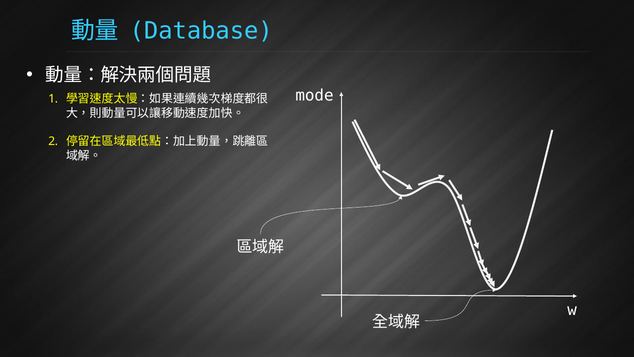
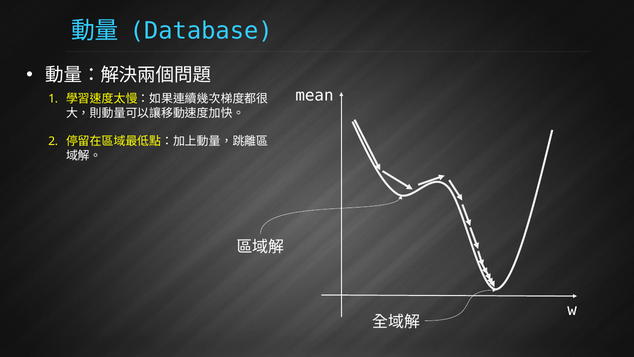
mode: mode -> mean (314, 96)
